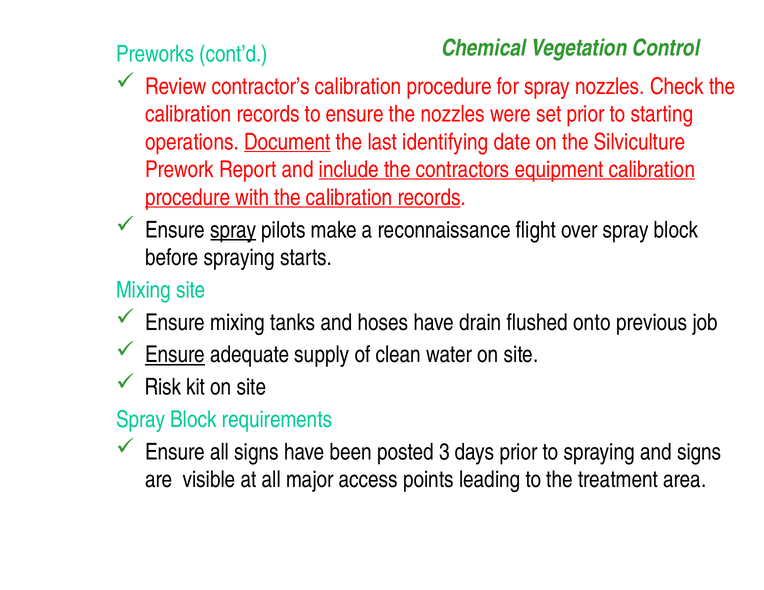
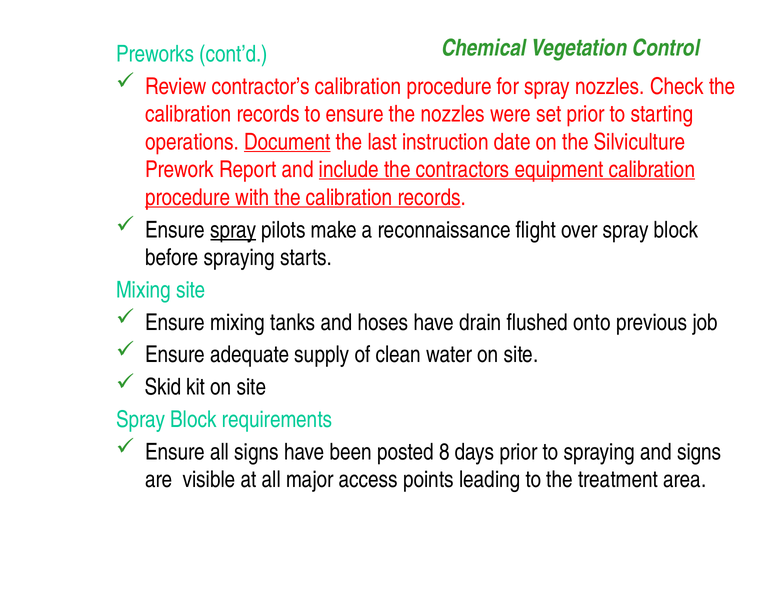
identifying: identifying -> instruction (445, 142)
Ensure underline: present -> none (175, 355)
Risk: Risk -> Skid (163, 387)
3: 3 -> 8 (444, 452)
